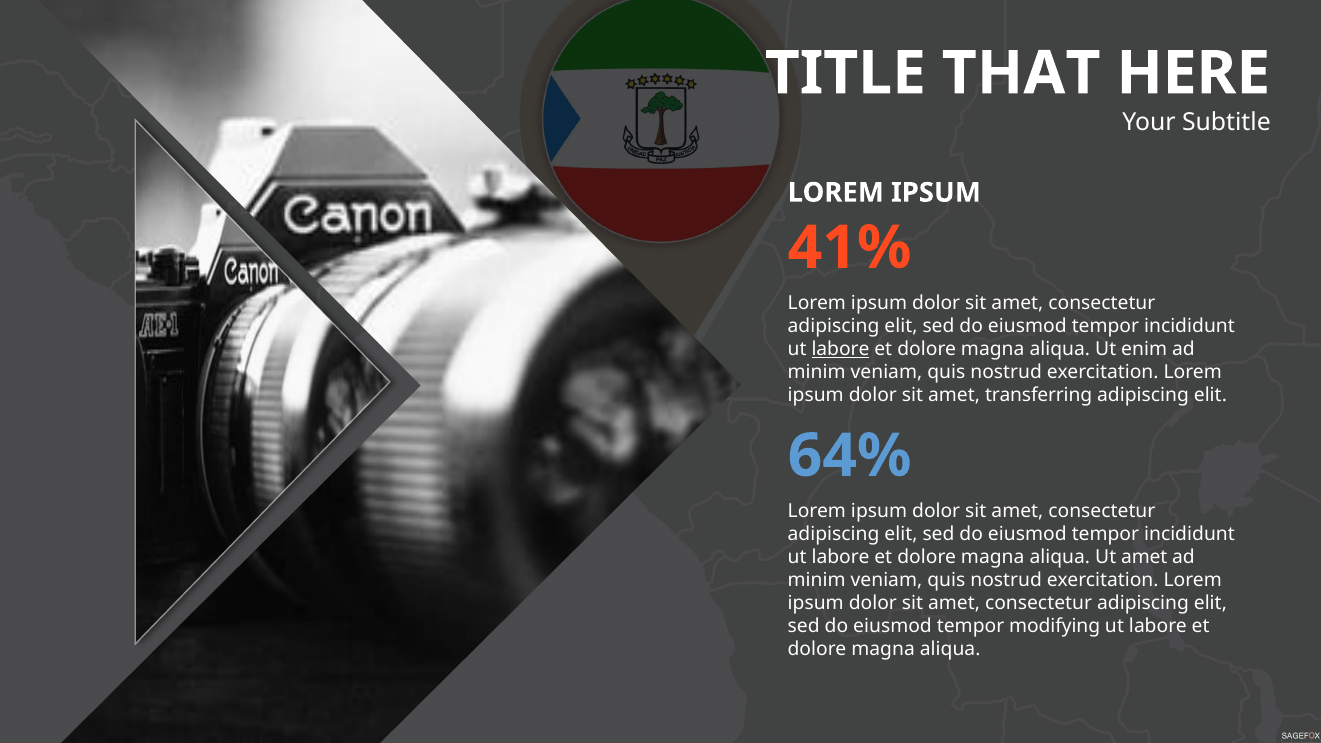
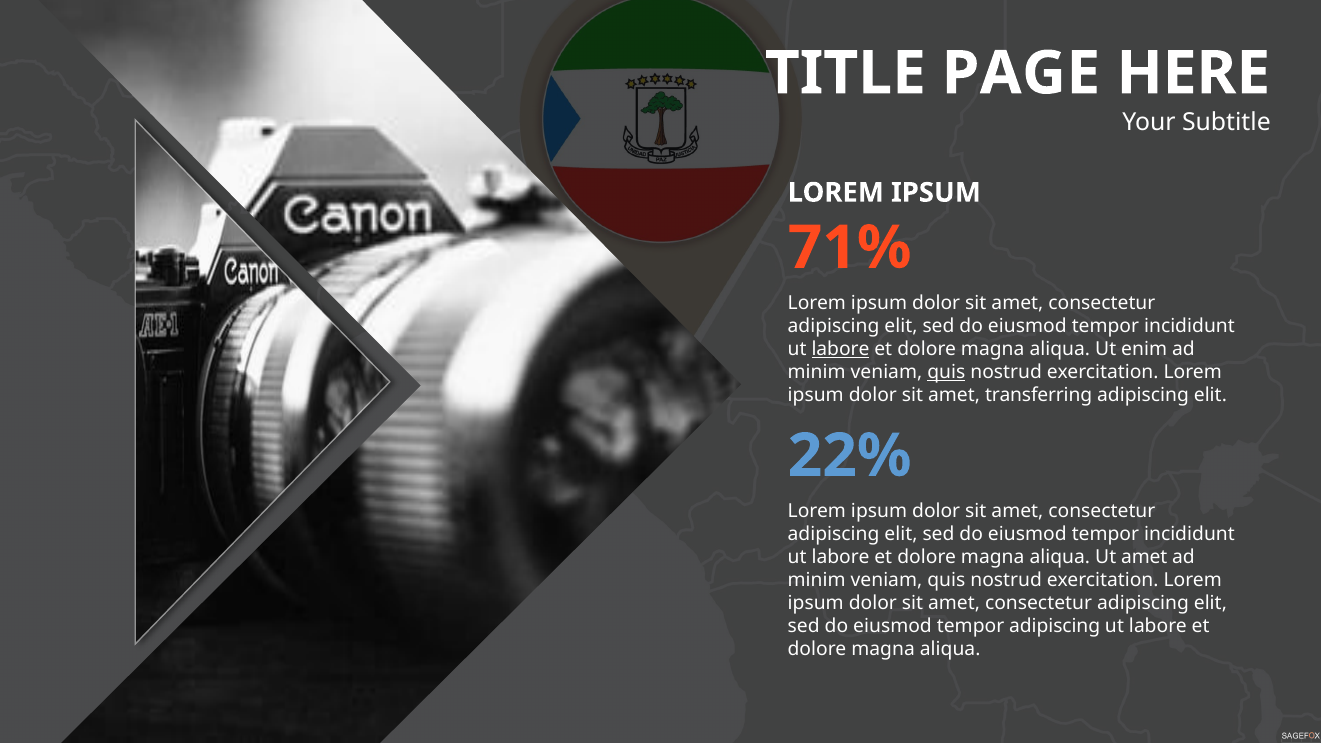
THAT: THAT -> PAGE (1021, 73)
41%: 41% -> 71% (850, 248)
quis underline: none -> present (946, 372)
64%: 64% -> 22% (850, 456)
tempor modifying: modifying -> adipiscing (1055, 626)
